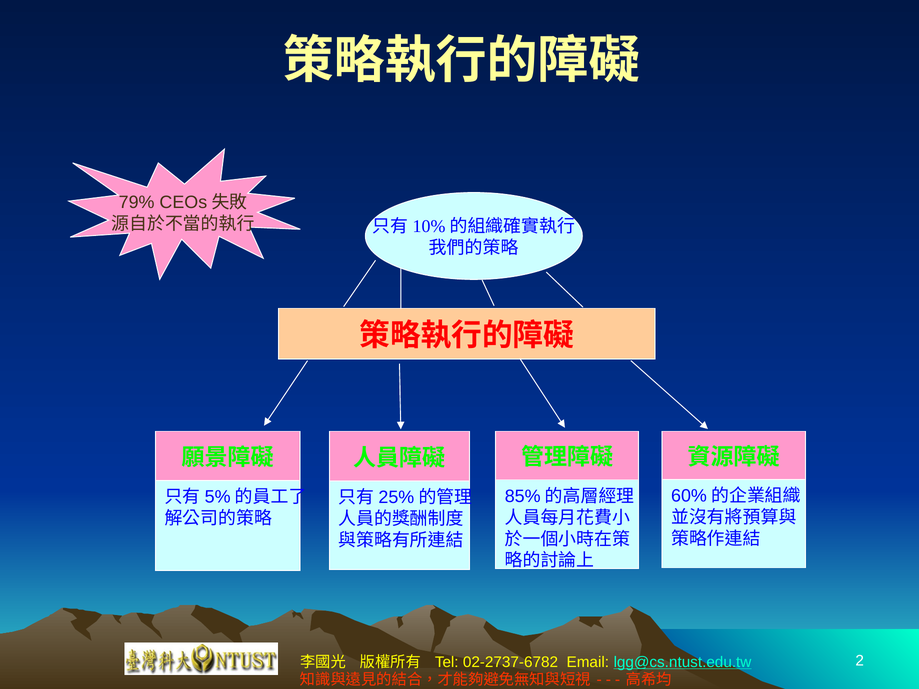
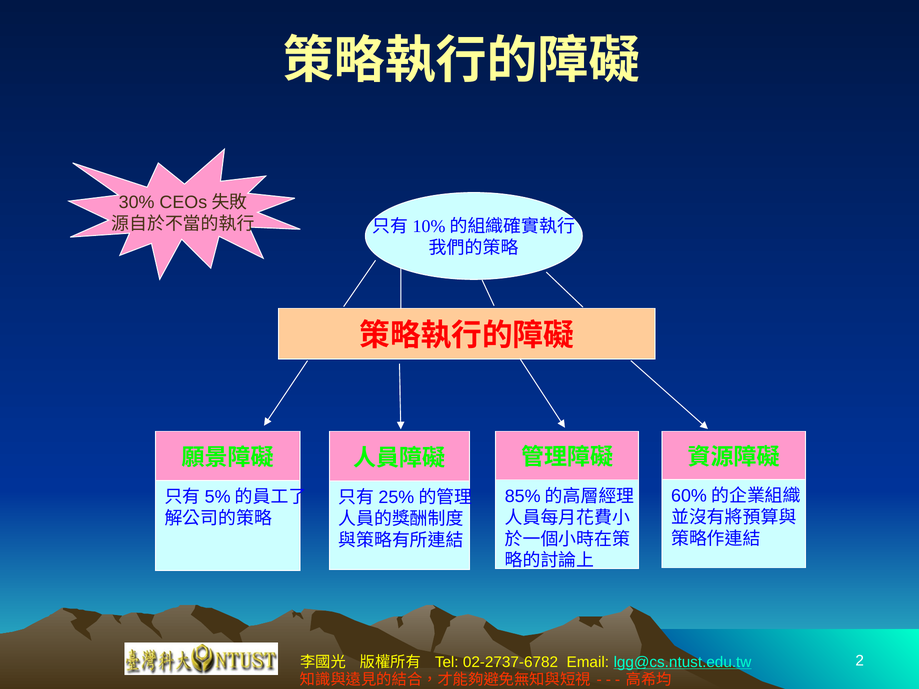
79%: 79% -> 30% (137, 202)
